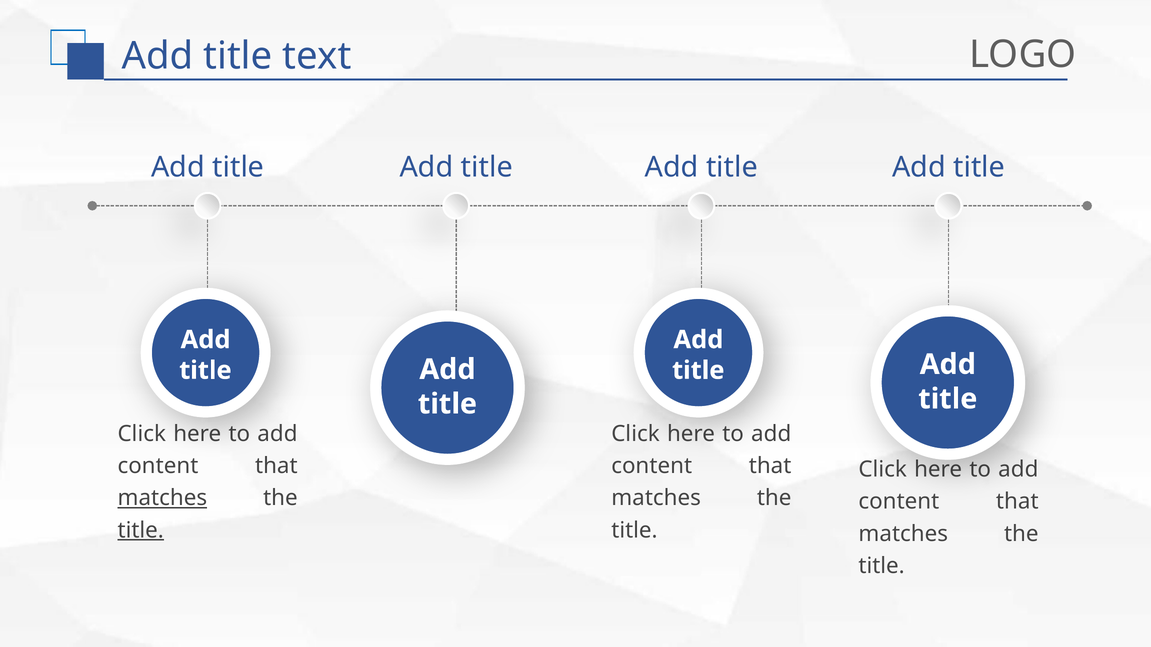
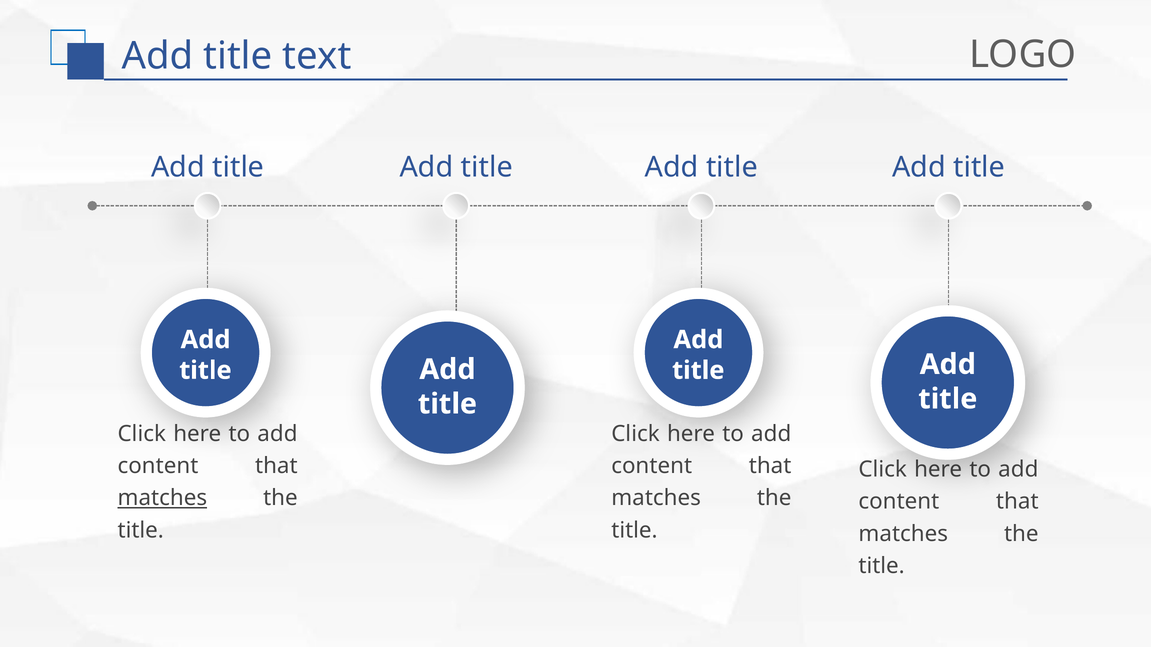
title underline: present -> none (141, 531)
